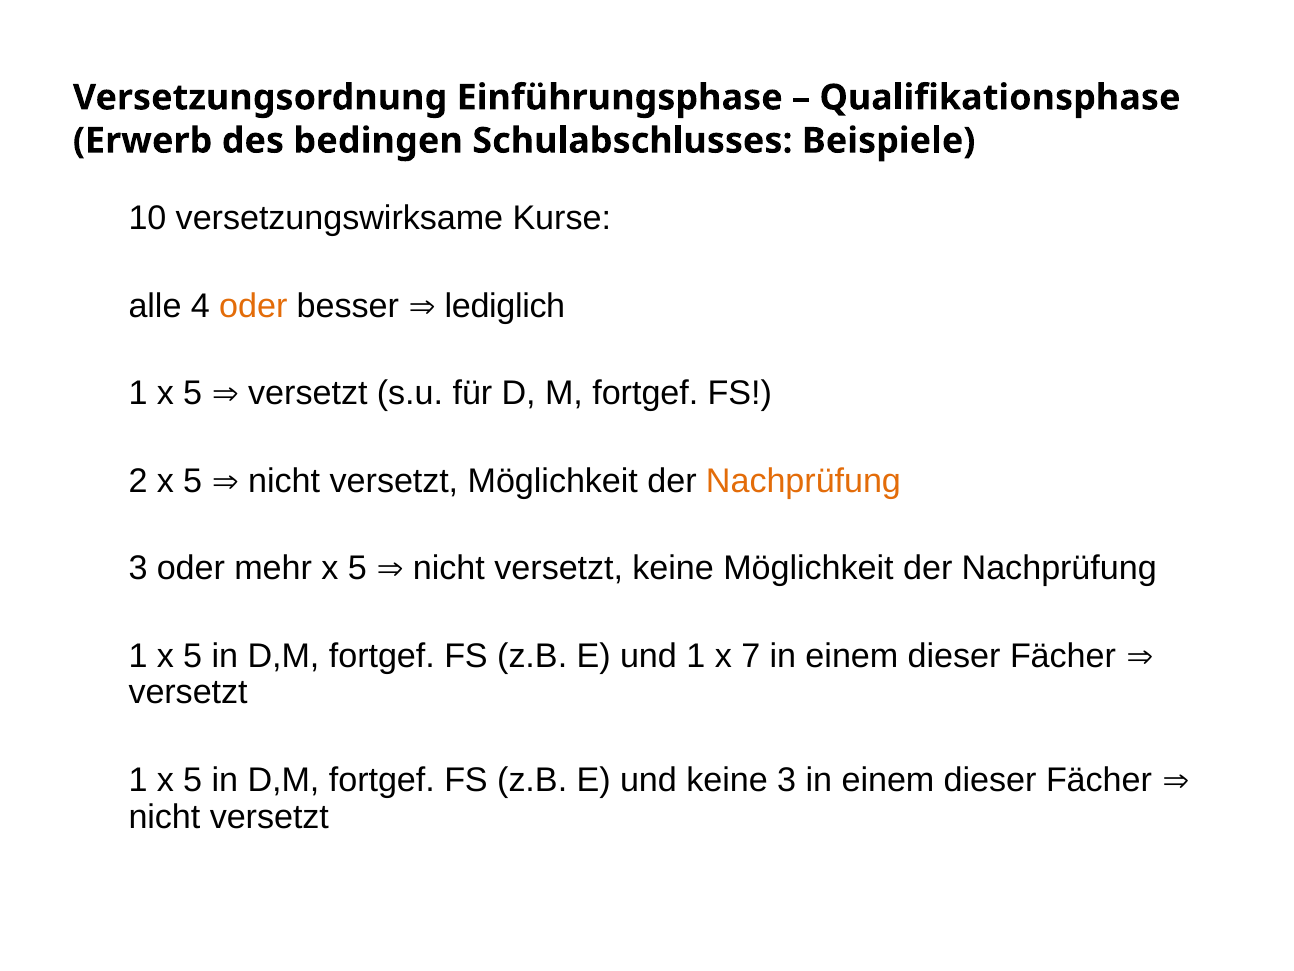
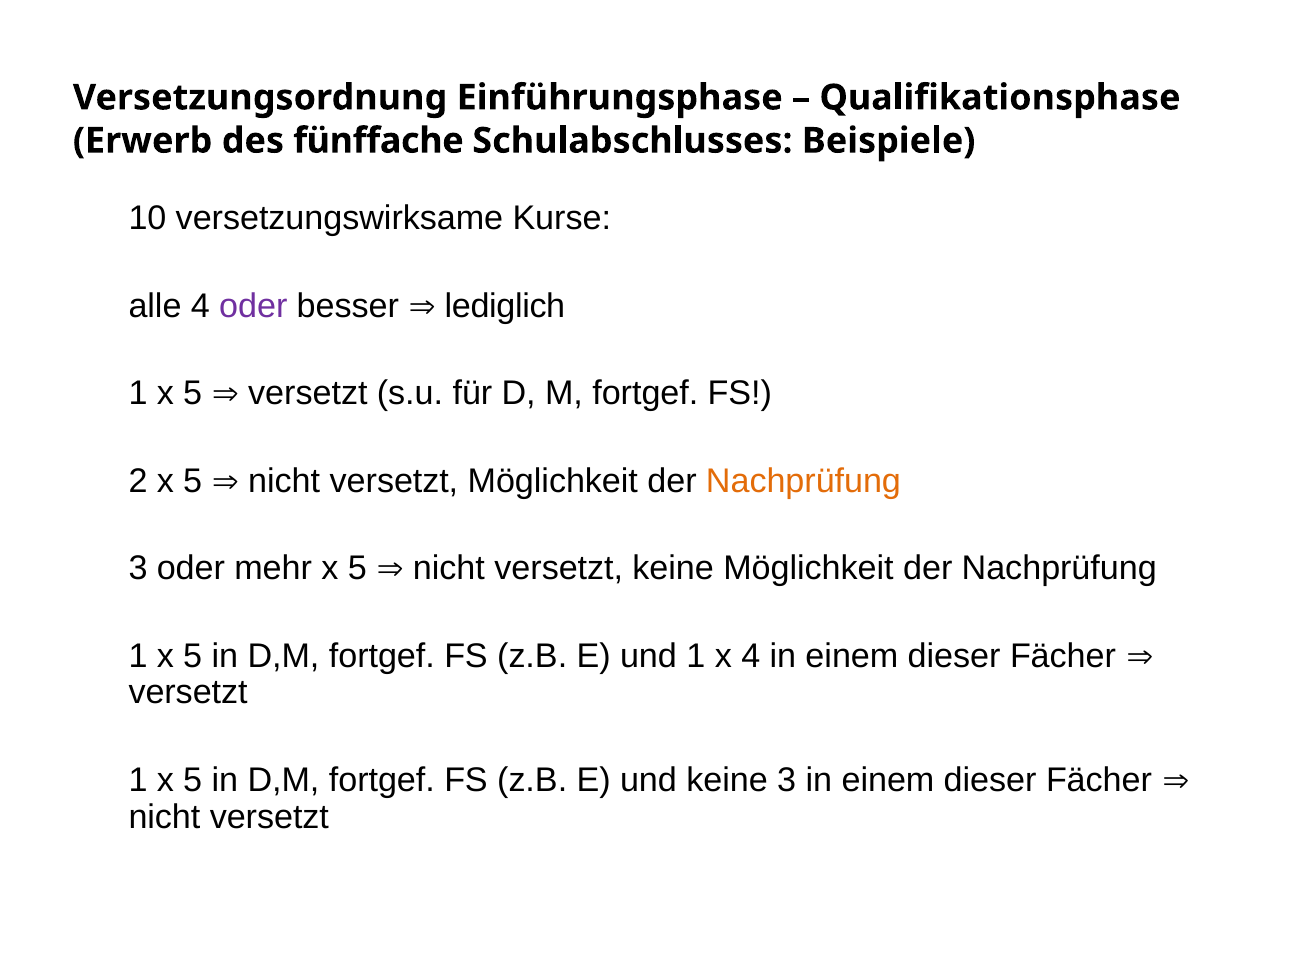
bedingen: bedingen -> fünffache (378, 141)
oder colour: orange -> purple (253, 306)
x 7: 7 -> 4 (751, 655)
